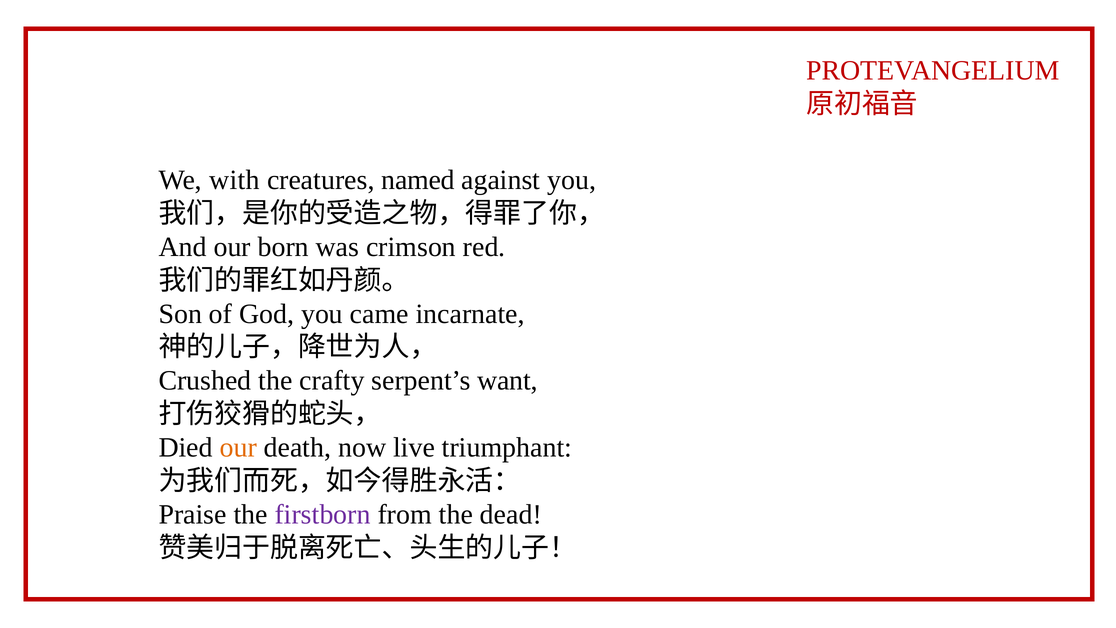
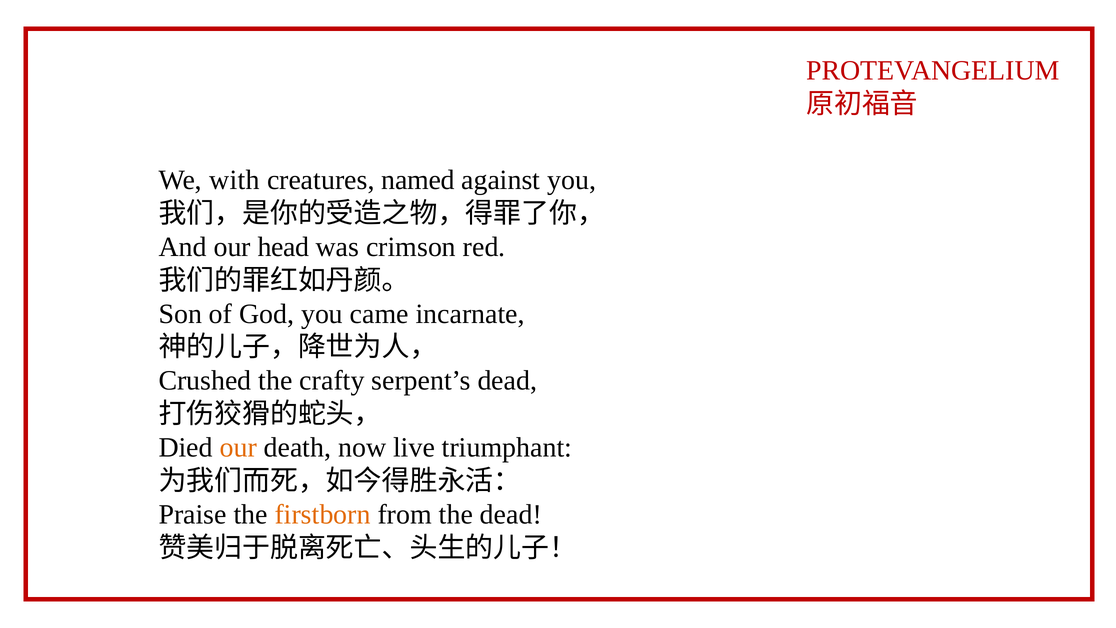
born: born -> head (283, 247)
serpent’s want: want -> dead (507, 381)
firstborn colour: purple -> orange (323, 515)
